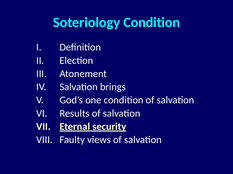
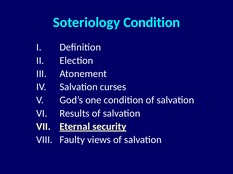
brings: brings -> curses (113, 87)
